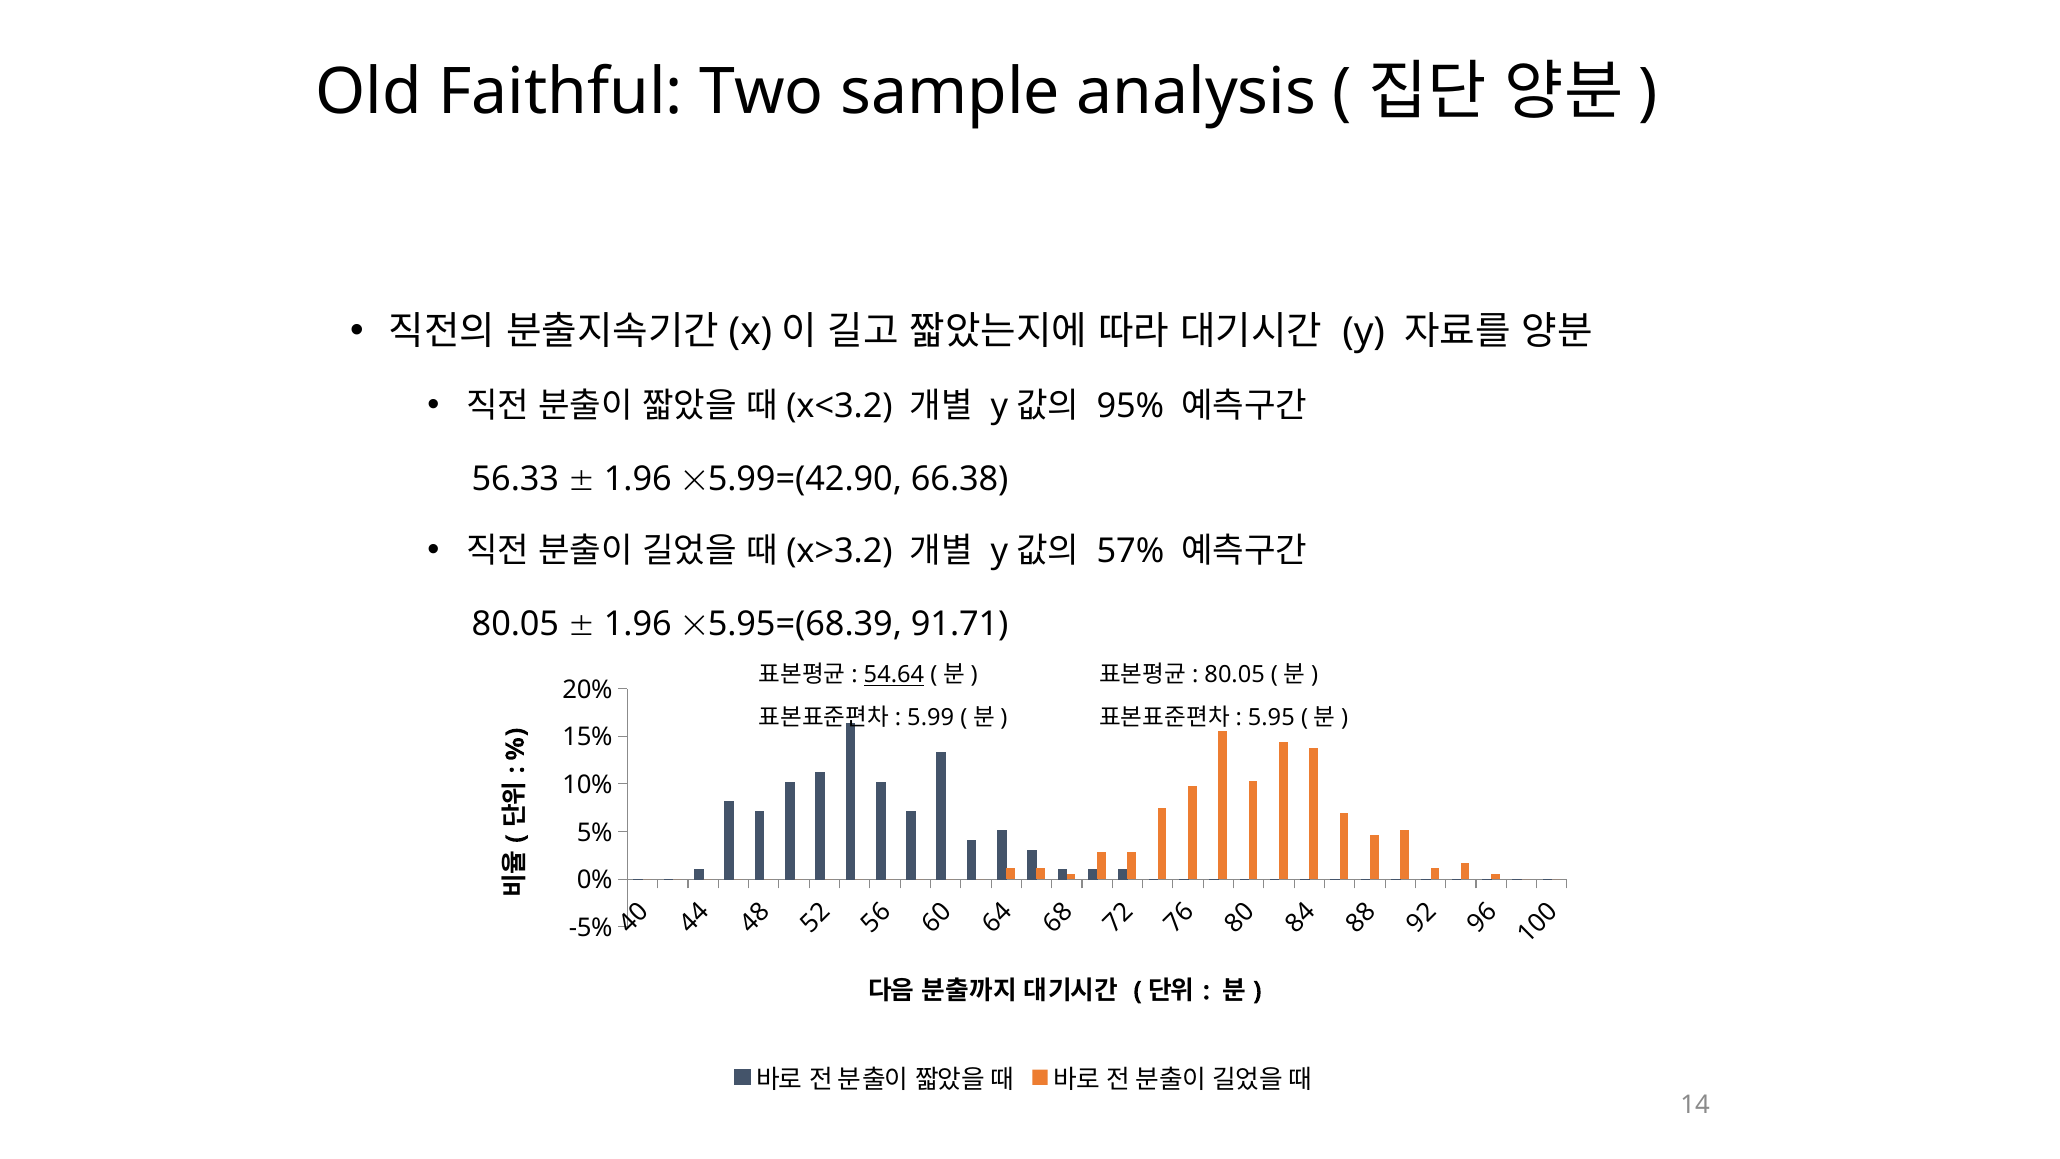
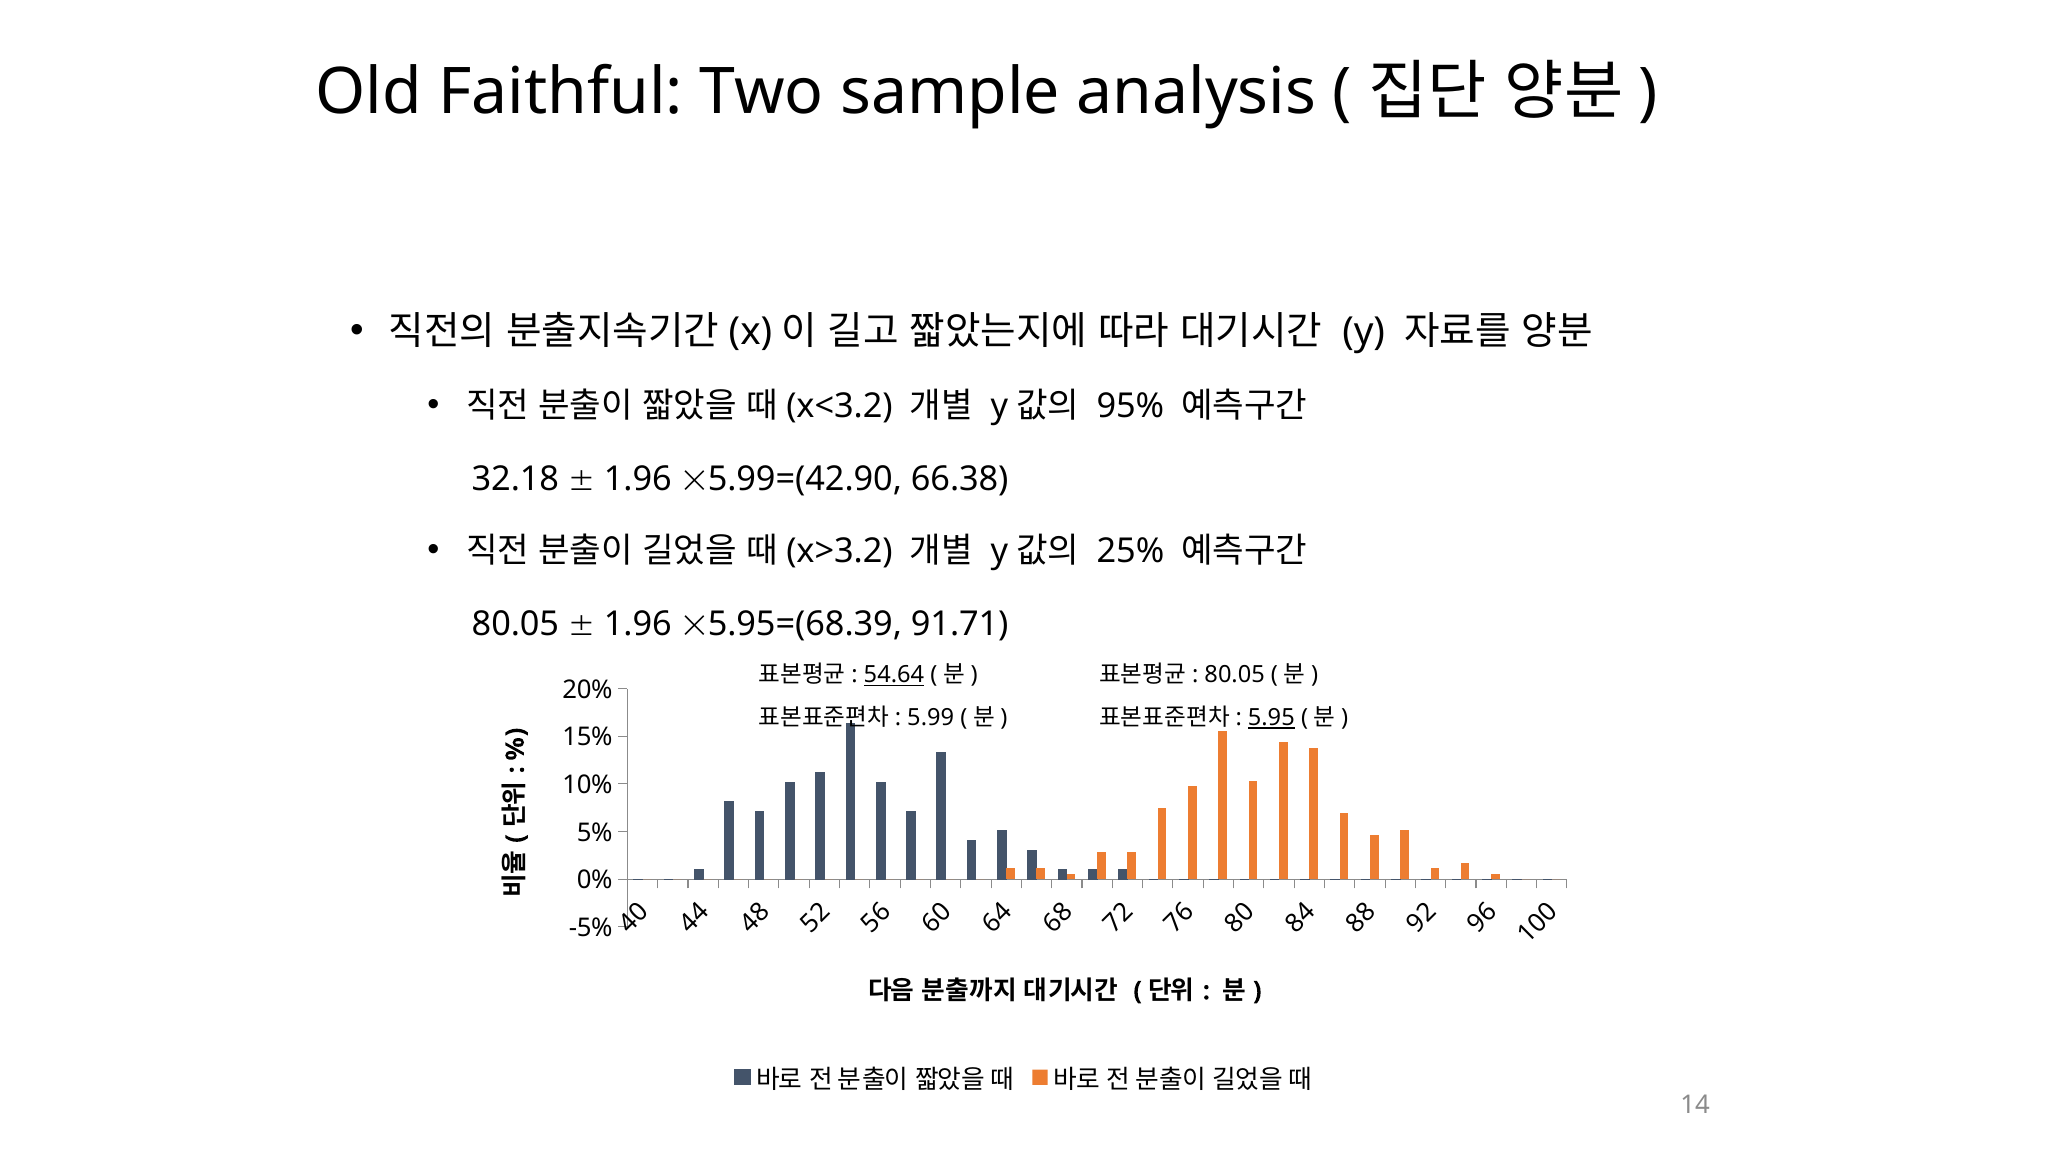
56.33: 56.33 -> 32.18 (515, 479)
57%: 57% -> 25% (1130, 551)
5.95 underline: none -> present (1271, 718)
